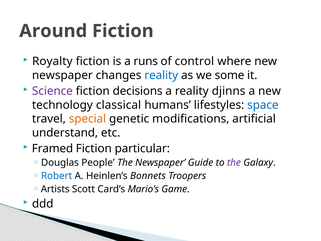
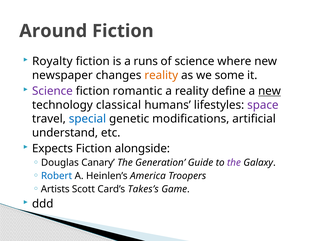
of control: control -> science (194, 61)
reality colour: blue -> orange (161, 75)
decisions: decisions -> romantic (138, 91)
djinns: djinns -> define (229, 91)
new underline: none -> present (269, 91)
space colour: blue -> purple (263, 105)
special colour: orange -> blue (87, 119)
Framed: Framed -> Expects (52, 148)
particular: particular -> alongside (142, 148)
People: People -> Canary (98, 162)
The Newspaper: Newspaper -> Generation (160, 162)
Bonnets: Bonnets -> America (148, 176)
Mario’s: Mario’s -> Takes’s (143, 189)
